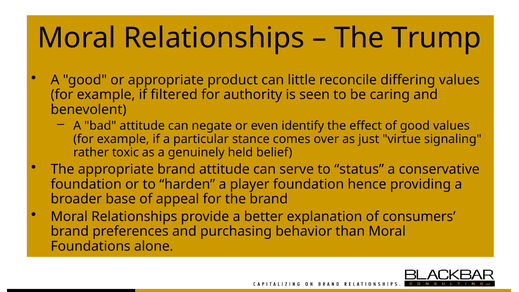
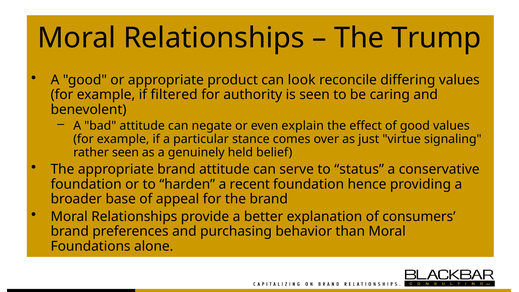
little: little -> look (302, 80)
identify: identify -> explain (303, 126)
rather toxic: toxic -> seen (125, 152)
player: player -> recent (250, 184)
